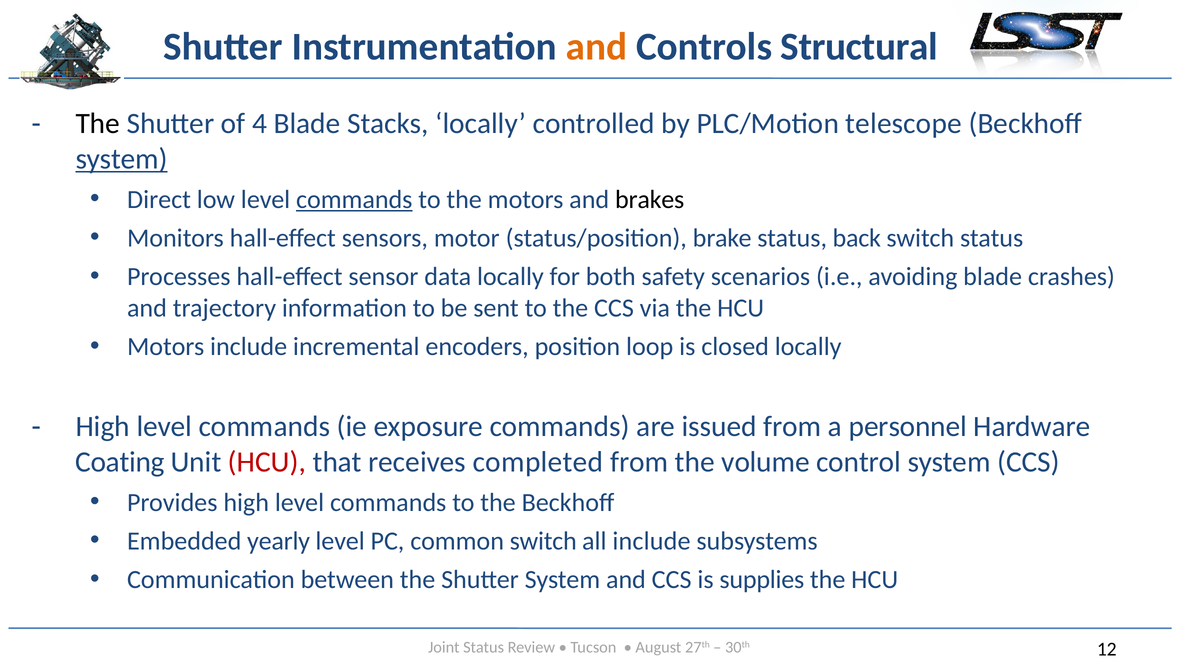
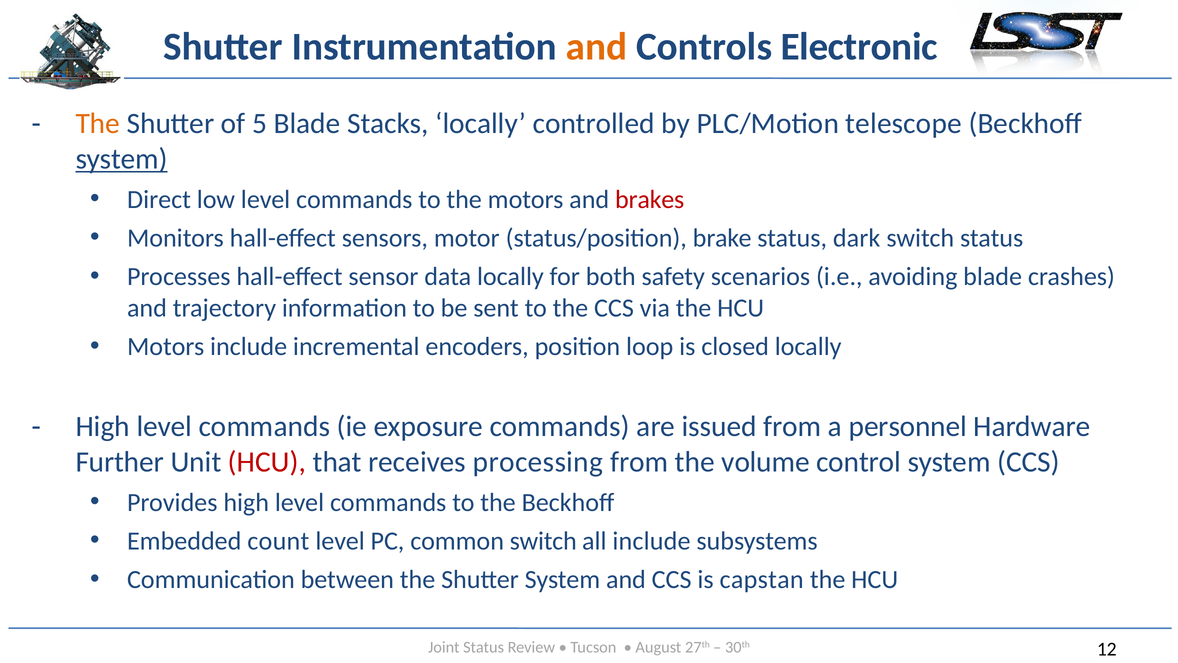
Structural: Structural -> Electronic (859, 47)
The colour: black -> orange (98, 124)
4: 4 -> 5 (260, 124)
commands underline: present -> none (354, 199)
brakes colour: black -> red (650, 199)
back: back -> dark (857, 238)
Coating: Coating -> Further (120, 462)
completed: completed -> processing (538, 462)
yearly: yearly -> count (278, 541)
supplies: supplies -> capstan (762, 579)
